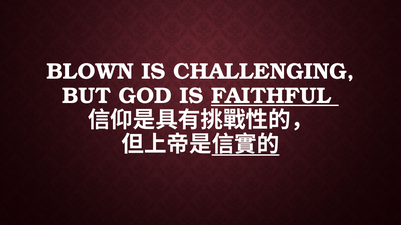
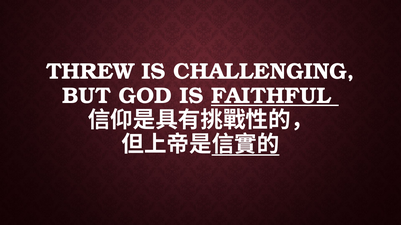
BLOWN: BLOWN -> THREW (90, 72)
